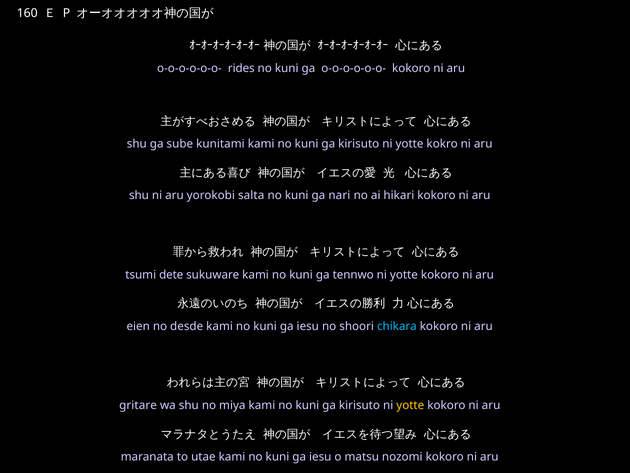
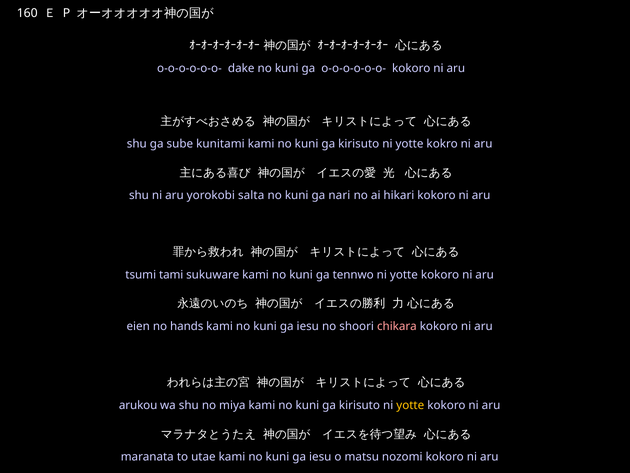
rides: rides -> dake (241, 68)
dete: dete -> tami (171, 274)
desde: desde -> hands (187, 326)
chikara colour: light blue -> pink (397, 326)
gritare: gritare -> arukou (138, 405)
